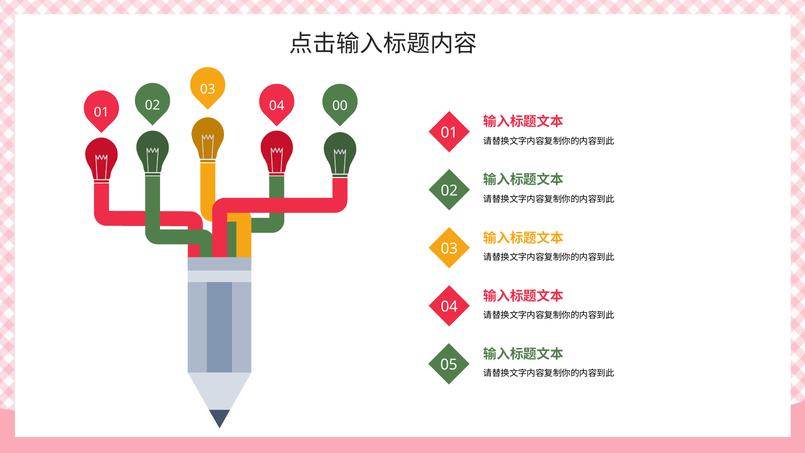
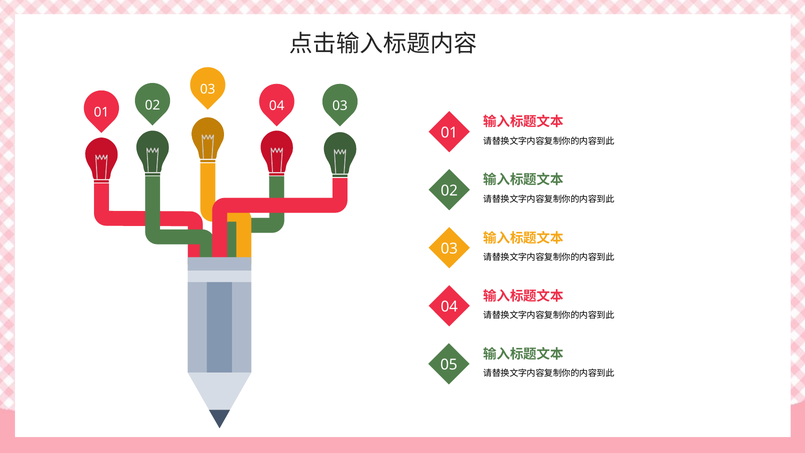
04 00: 00 -> 03 (340, 106)
